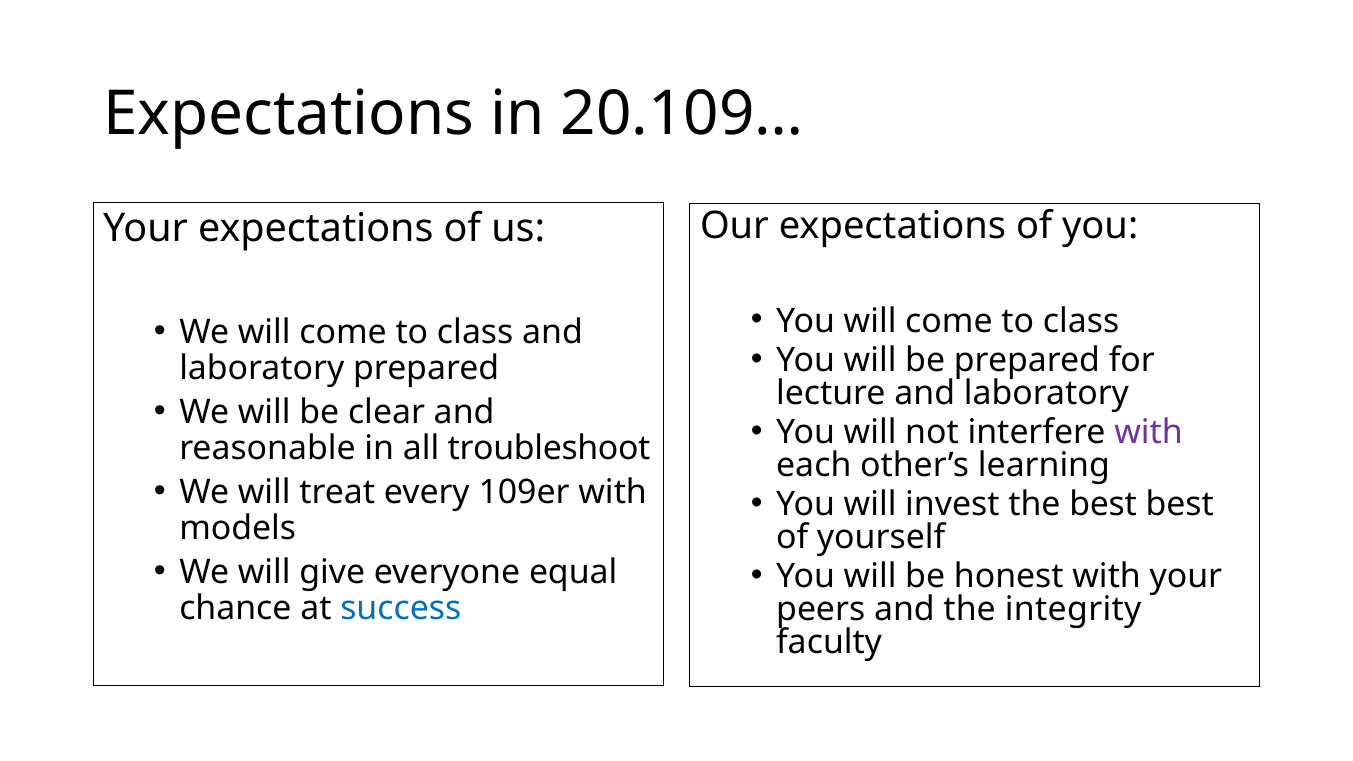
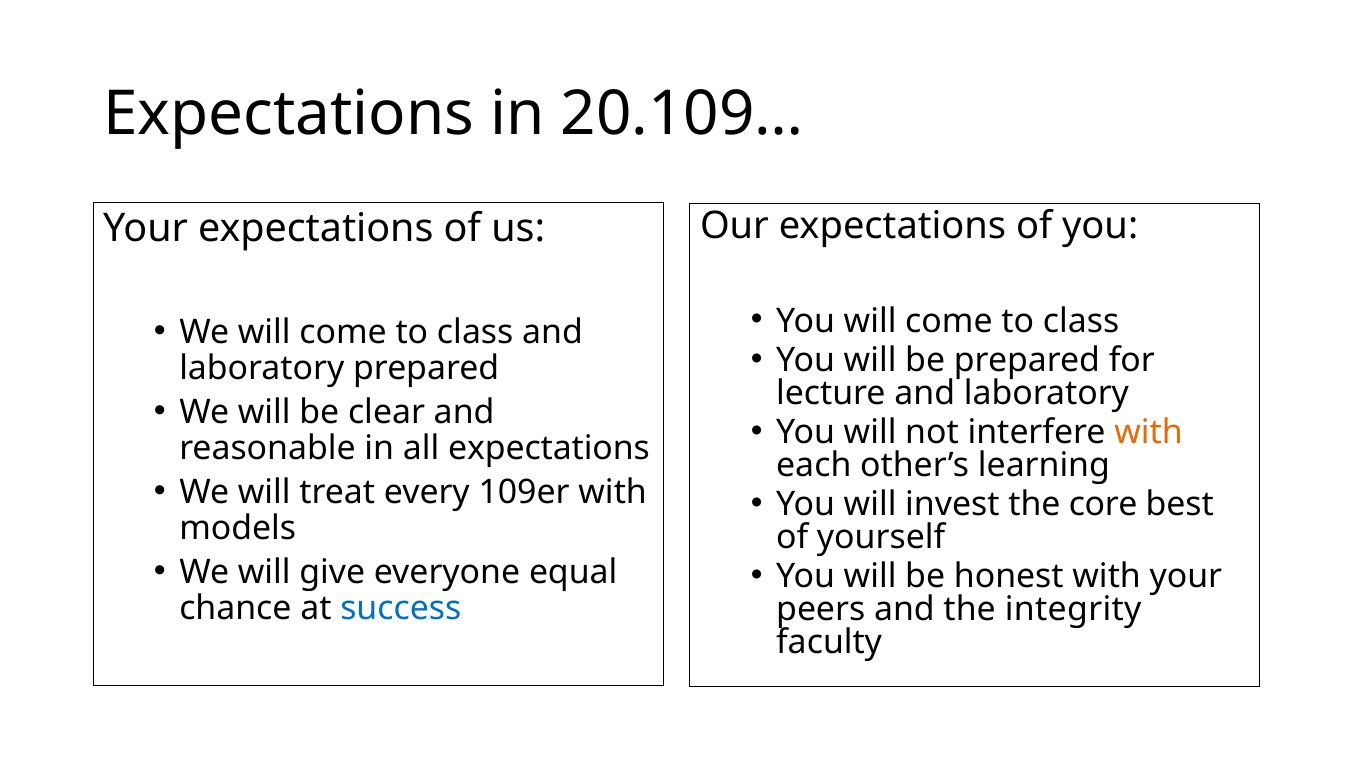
with colour: purple -> orange (1149, 432)
all troubleshoot: troubleshoot -> expectations (549, 449)
the best: best -> core (1103, 504)
